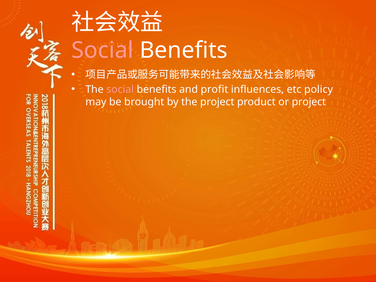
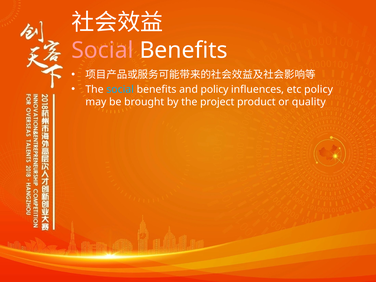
social colour: pink -> light blue (120, 89)
and profit: profit -> policy (215, 89)
or project: project -> quality (309, 102)
